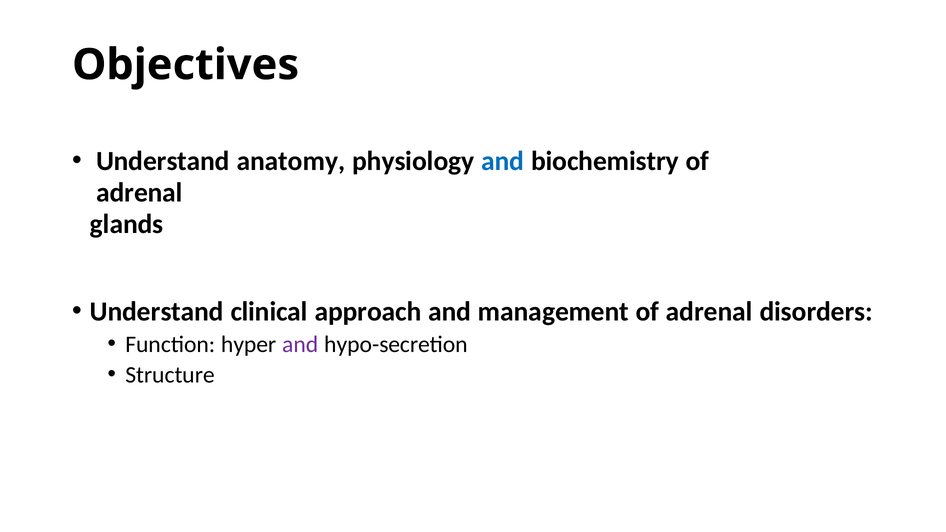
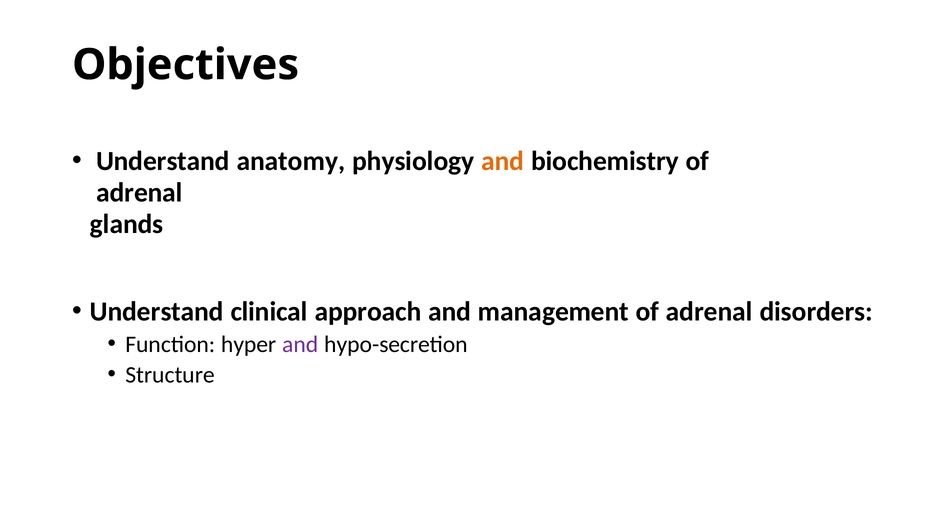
and colour: blue -> orange (503, 161)
